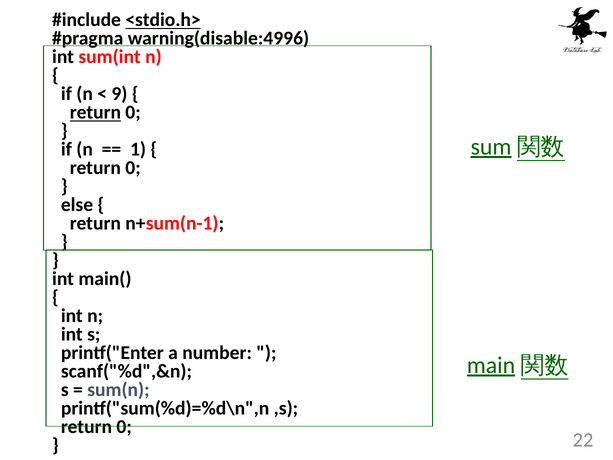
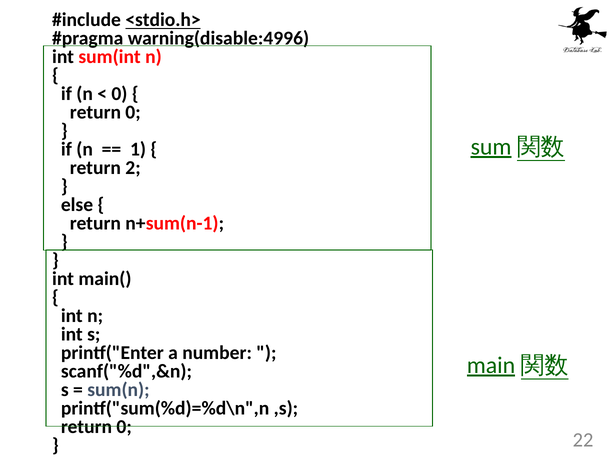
9: 9 -> 0 (119, 94)
return underline: present -> none (95, 112)
0: 0 -> 2 (133, 168)
